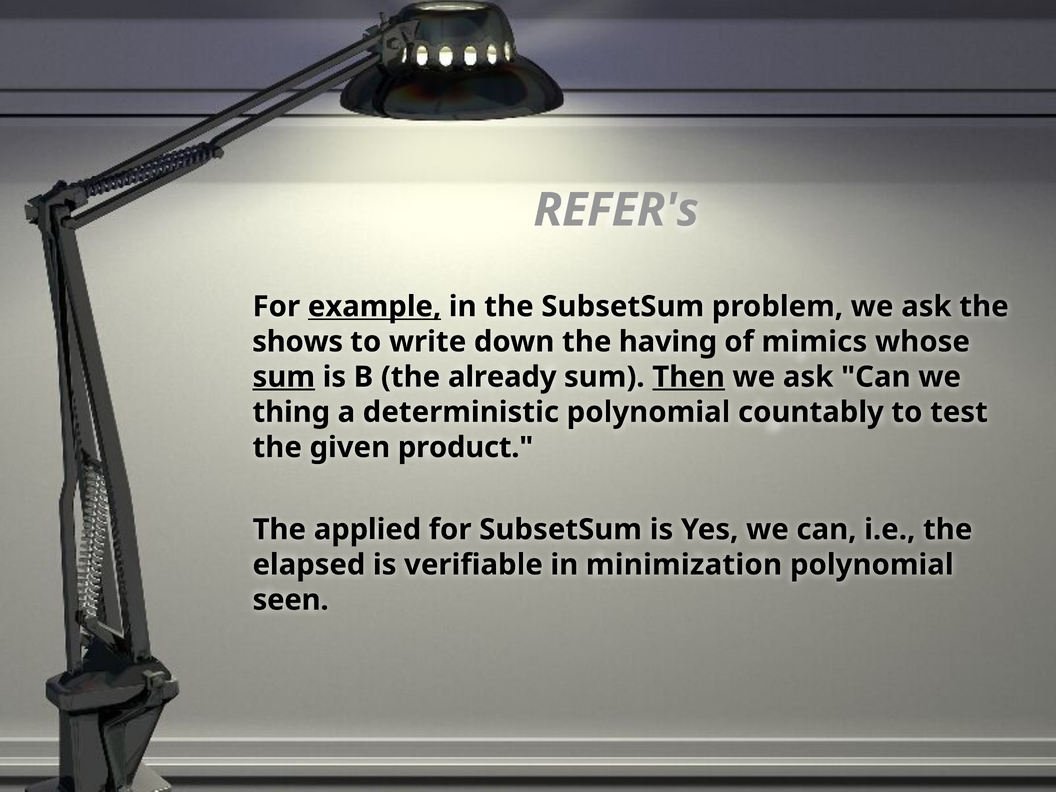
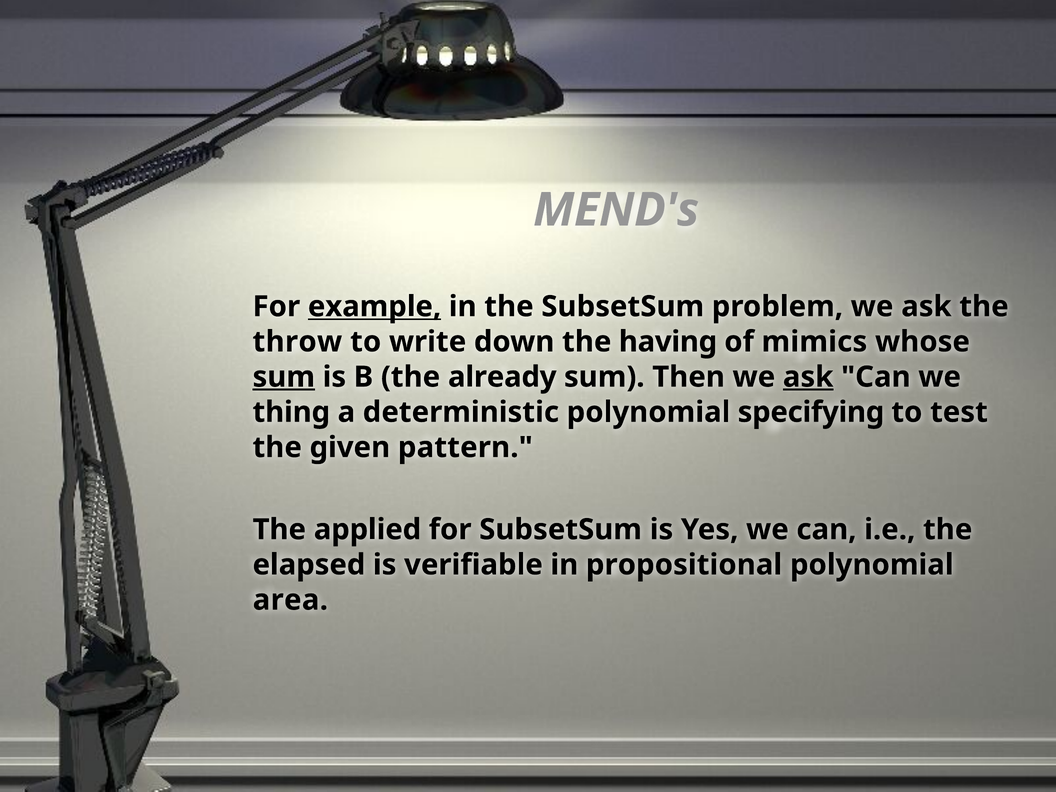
REFER's: REFER's -> MEND's (616, 210)
shows: shows -> throw (297, 342)
Then underline: present -> none (689, 377)
ask underline: none -> present (808, 377)
countably: countably -> specifying (811, 412)
product: product -> pattern (465, 447)
minimization: minimization -> propositional (684, 565)
seen: seen -> area (290, 600)
